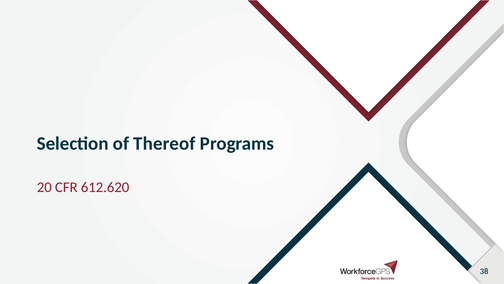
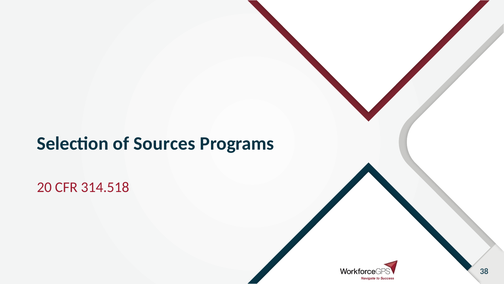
Thereof: Thereof -> Sources (164, 143)
612.620: 612.620 -> 314.518 (105, 187)
